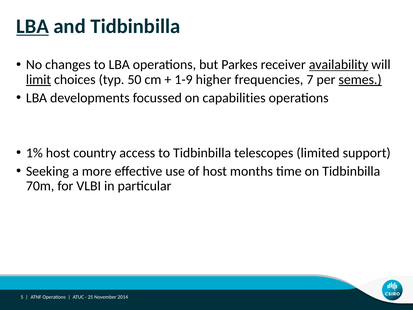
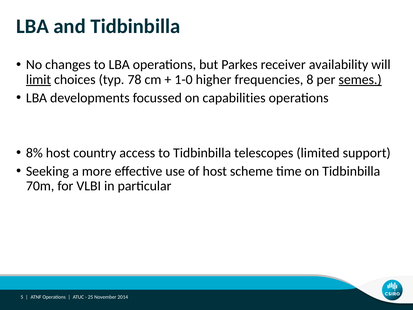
LBA underline: present -> none (33, 26)
availability underline: present -> none (339, 65)
50: 50 -> 78 (134, 80)
1-9: 1-9 -> 1-0 (184, 80)
7: 7 -> 8 (310, 80)
1%: 1% -> 8% (34, 153)
months: months -> scheme (251, 171)
